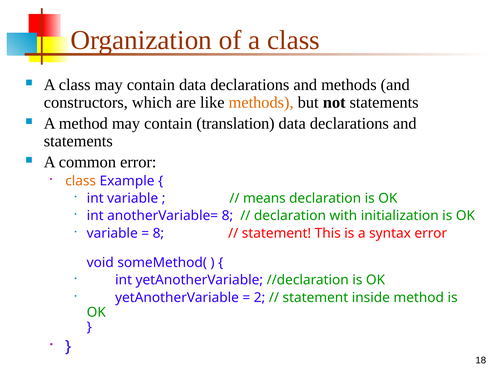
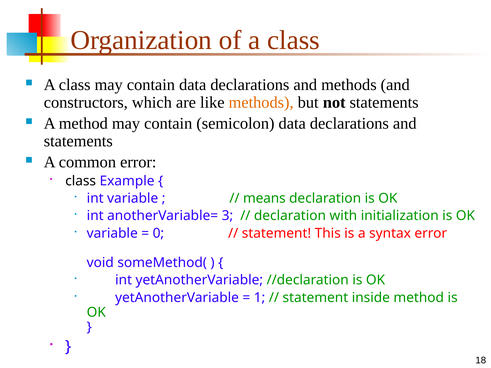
translation: translation -> semicolon (235, 123)
class colour: orange -> black (81, 181)
anotherVariable= 8: 8 -> 3 (227, 216)
8: 8 -> 0 (158, 233)
2: 2 -> 1 (260, 298)
